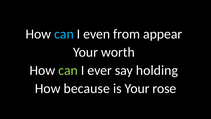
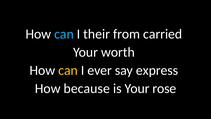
even: even -> their (97, 34)
appear: appear -> carried (163, 34)
can colour: light green -> yellow (68, 70)
holding: holding -> express (157, 70)
